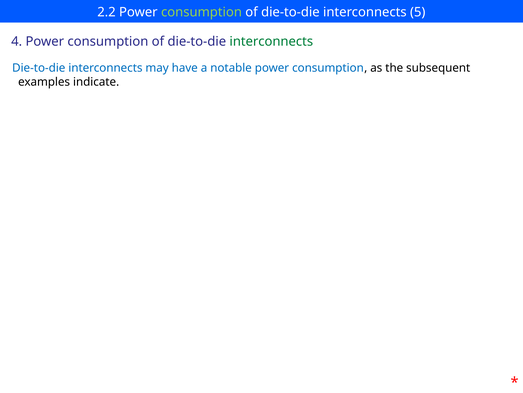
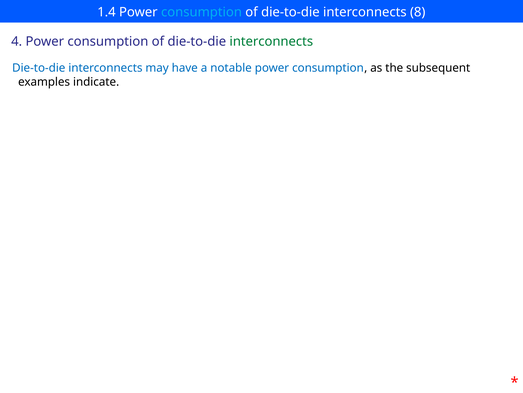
2.2: 2.2 -> 1.4 (106, 12)
consumption colour: light green -> light blue (201, 12)
5: 5 -> 8 (418, 12)
